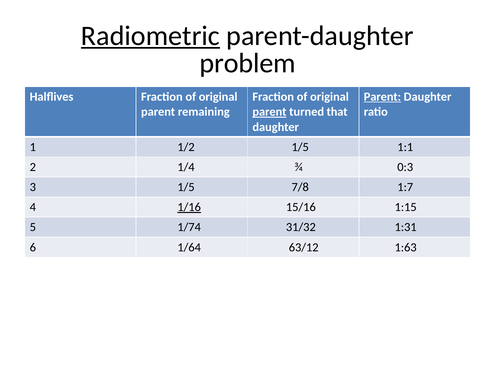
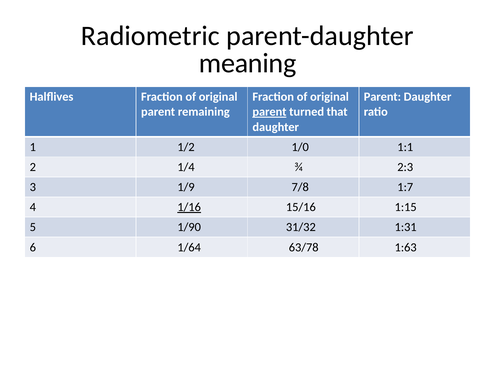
Radiometric underline: present -> none (150, 36)
problem: problem -> meaning (248, 63)
Parent underline: present -> none (382, 97)
1/2 1/5: 1/5 -> 1/0 (300, 147)
0:3: 0:3 -> 2:3 (405, 167)
3 1/5: 1/5 -> 1/9 (186, 187)
1/74: 1/74 -> 1/90 (189, 227)
63/12: 63/12 -> 63/78 (304, 247)
